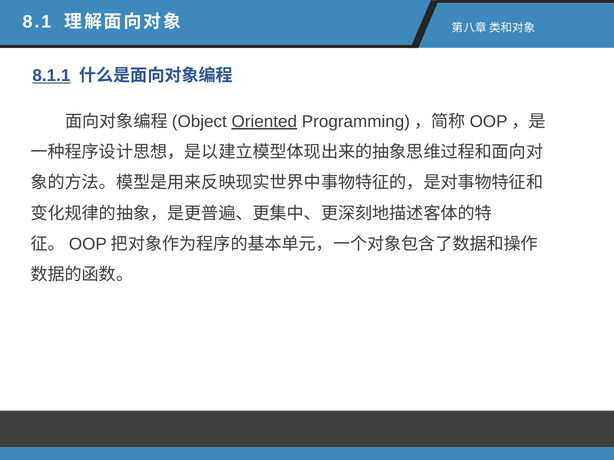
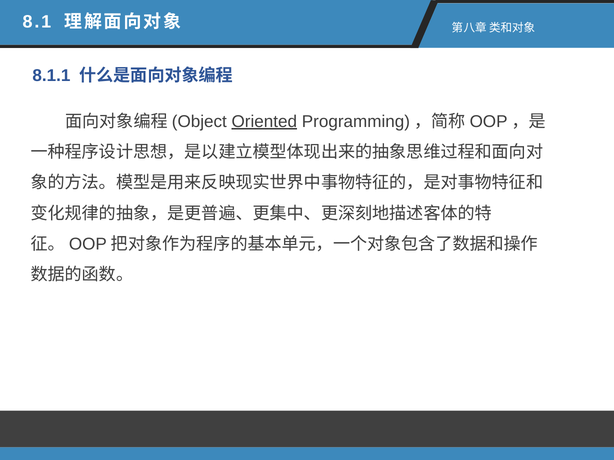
8.1.1 underline: present -> none (51, 76)
